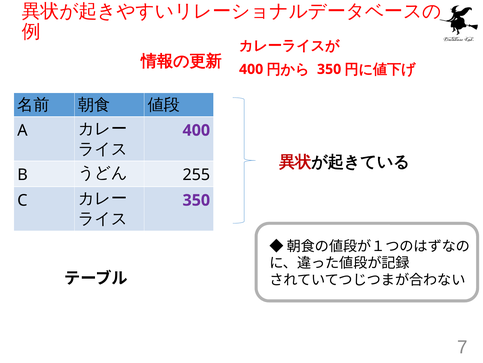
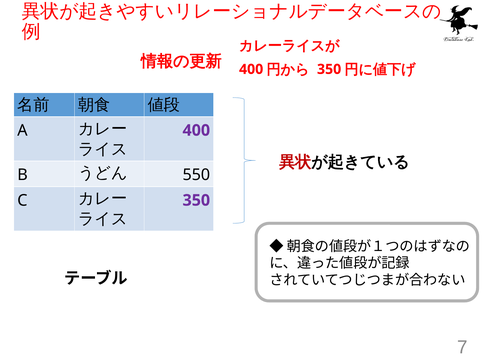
255: 255 -> 550 (196, 174)
